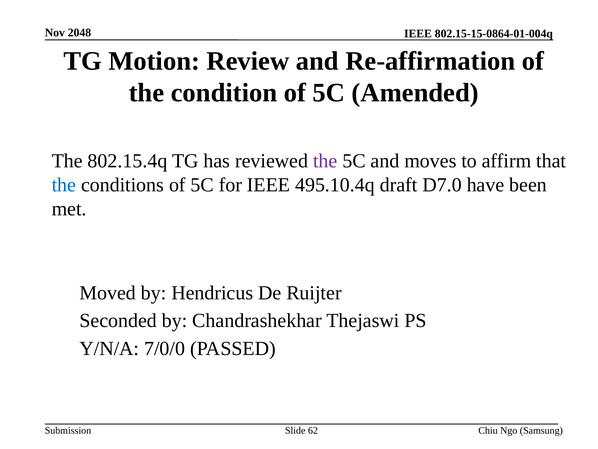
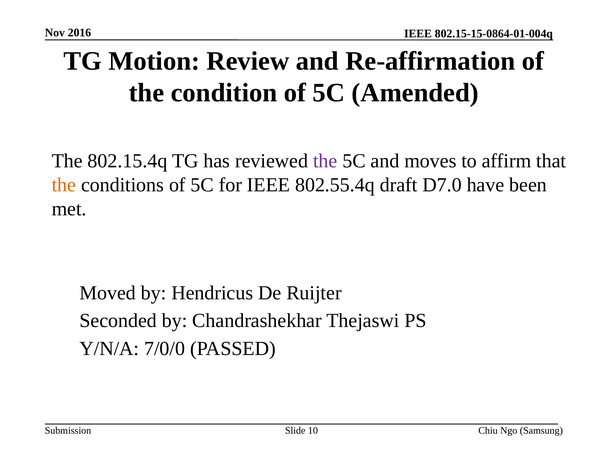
2048: 2048 -> 2016 (79, 33)
the colour: blue -> orange (64, 185)
495.10.4q: 495.10.4q -> 802.55.4q (335, 185)
62: 62 -> 10 (313, 430)
